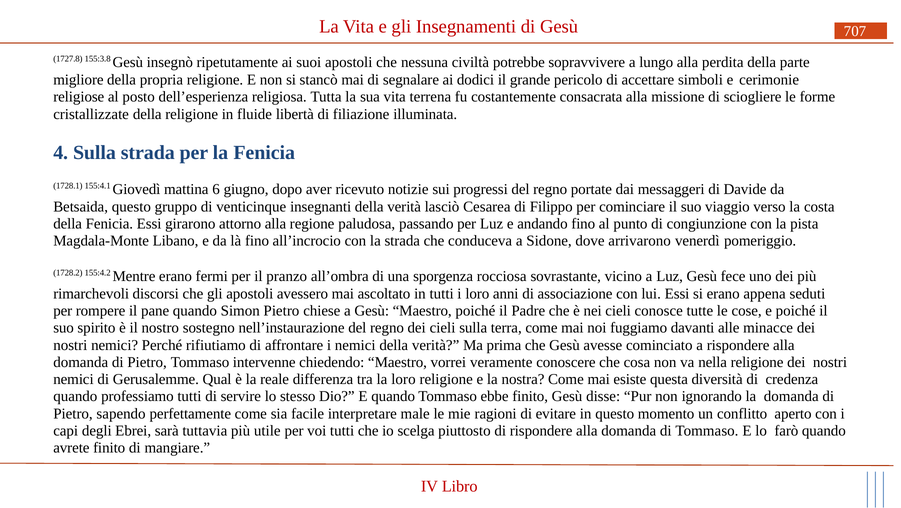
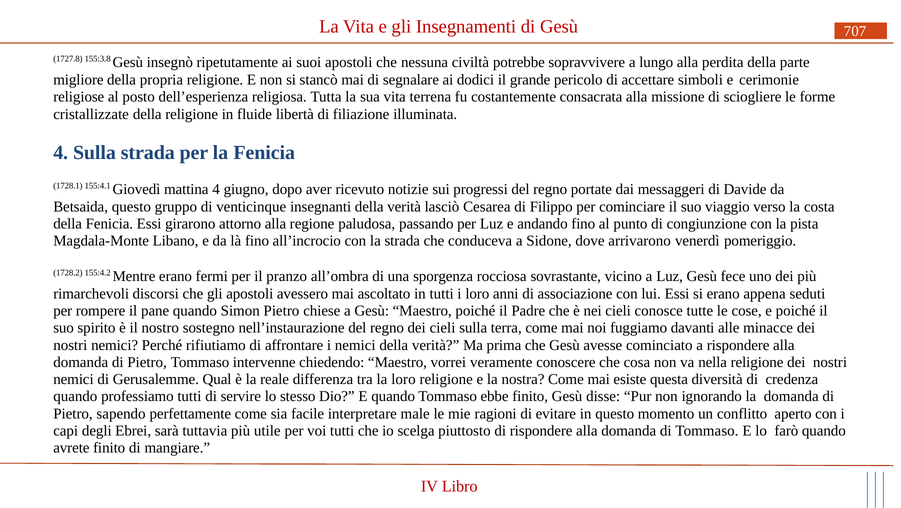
mattina 6: 6 -> 4 (216, 189)
